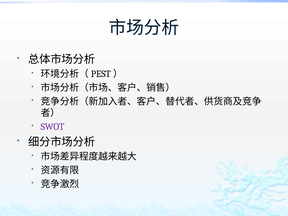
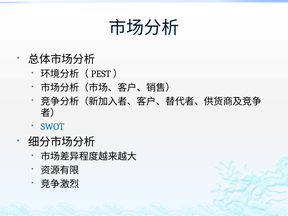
SWOT colour: purple -> blue (52, 127)
